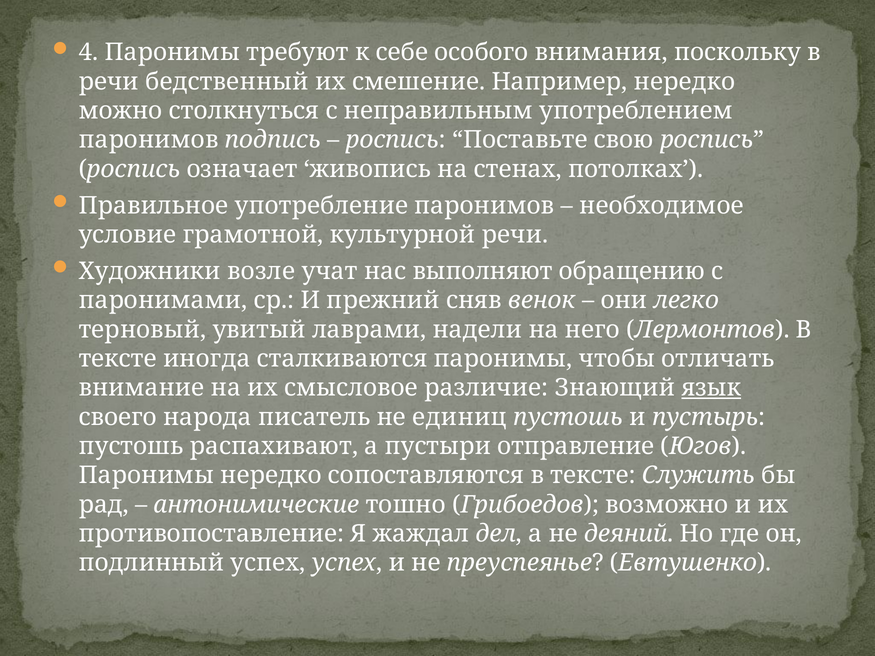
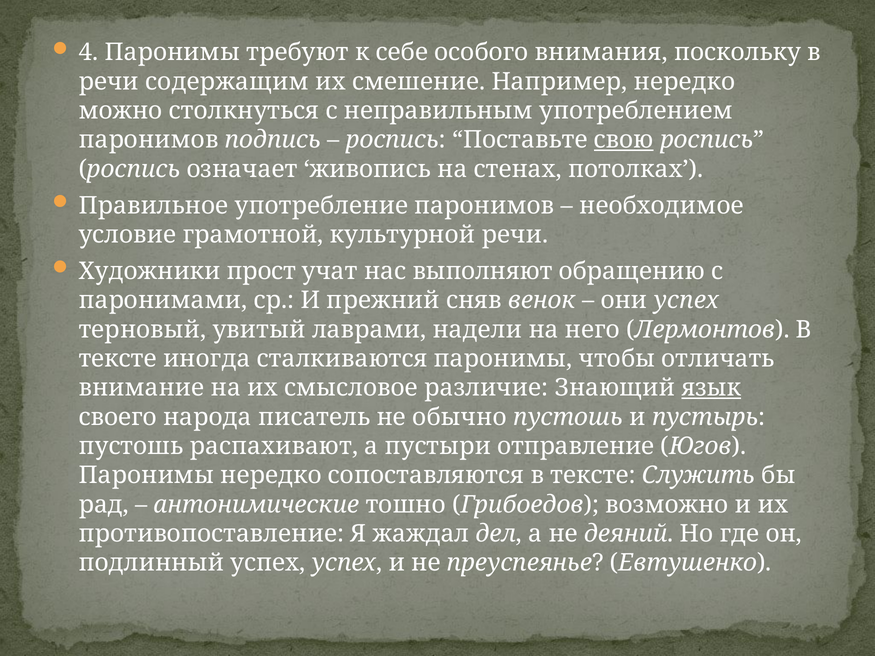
бедственный: бедственный -> содержащим (227, 82)
свою underline: none -> present (624, 140)
возле: возле -> прост (261, 271)
они легко: легко -> успех (686, 300)
единиц: единиц -> обычно (460, 417)
